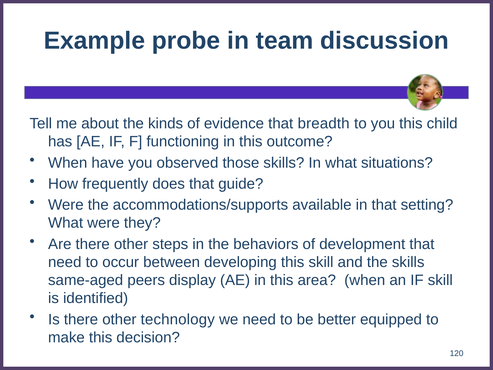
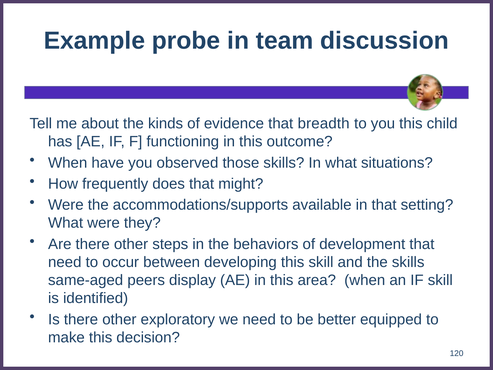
guide: guide -> might (241, 184)
technology: technology -> exploratory (178, 319)
